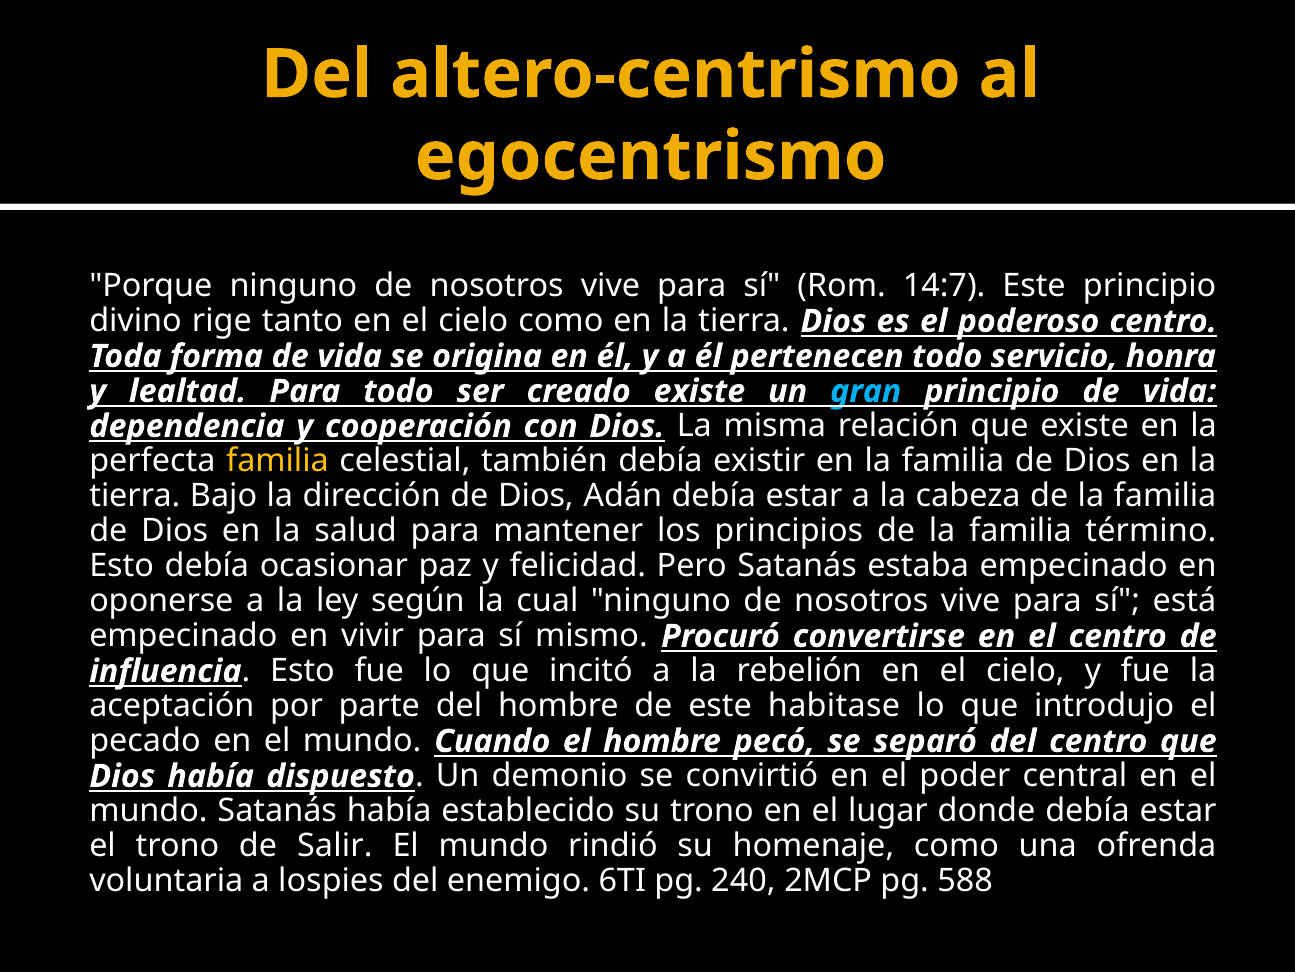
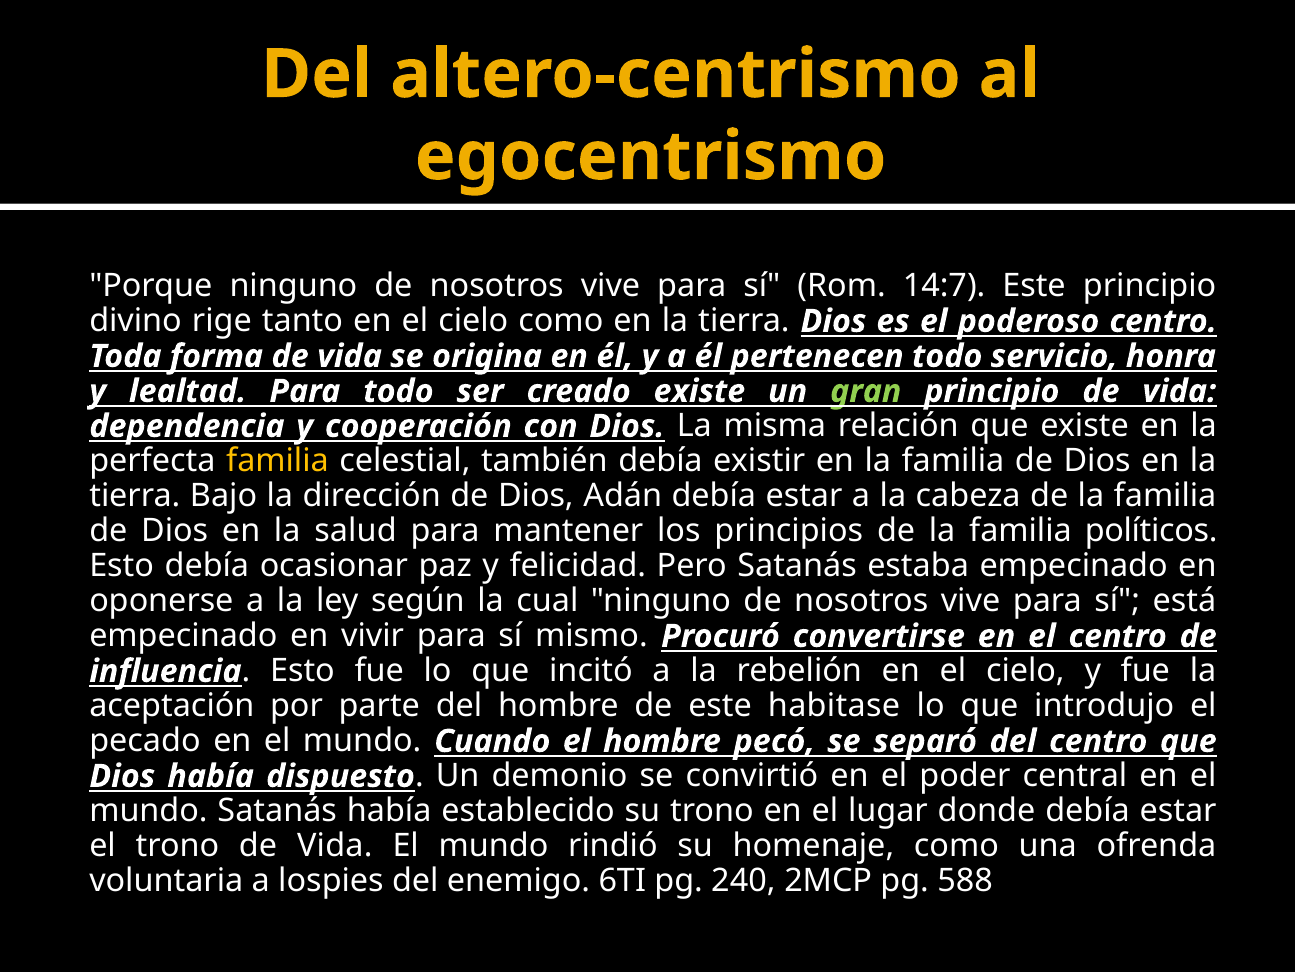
gran colour: light blue -> light green (866, 391)
término: término -> políticos (1151, 531)
trono de Salir: Salir -> Vida (335, 846)
